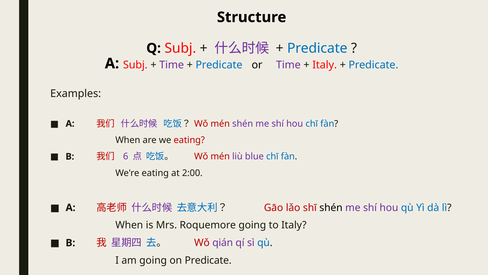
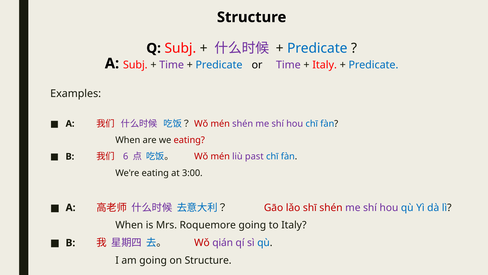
blue: blue -> past (254, 156)
2:00: 2:00 -> 3:00 (192, 173)
shén colour: black -> red (331, 207)
on Predicate: Predicate -> Structure (208, 260)
